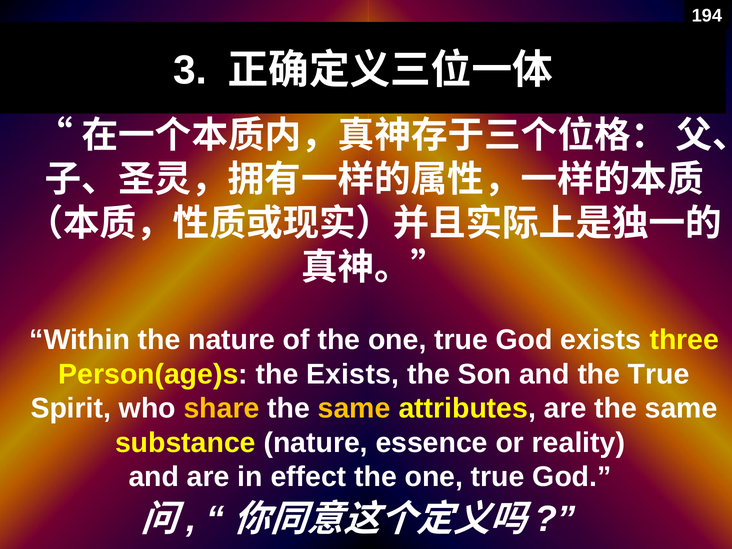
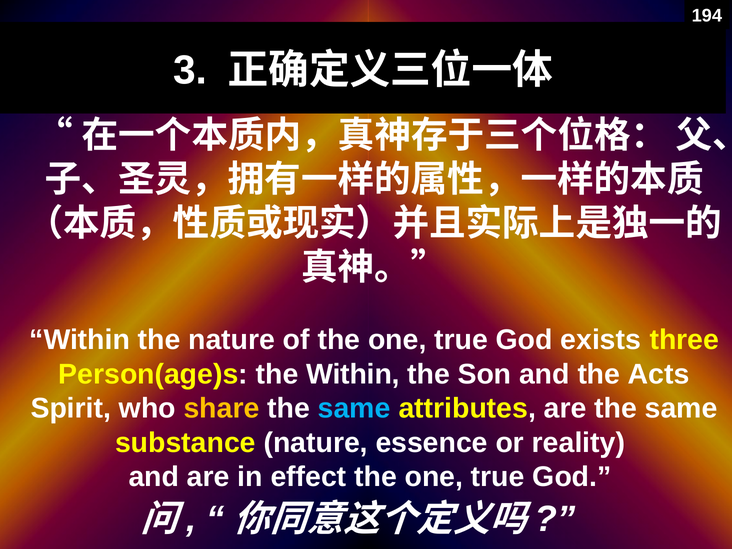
the Exists: Exists -> Within (353, 374)
the True: True -> Acts (659, 374)
same colour: yellow -> light blue (354, 408)
